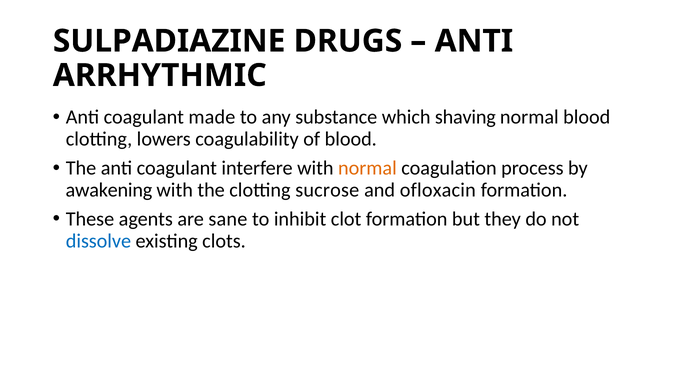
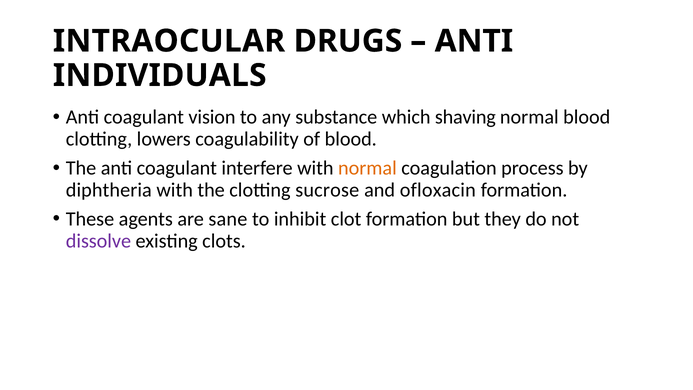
SULPADIAZINE: SULPADIAZINE -> INTRAOCULAR (169, 41)
ARRHYTHMIC: ARRHYTHMIC -> INDIVIDUALS (160, 75)
made: made -> vision (212, 117)
awakening: awakening -> diphtheria (109, 190)
dissolve colour: blue -> purple (98, 241)
